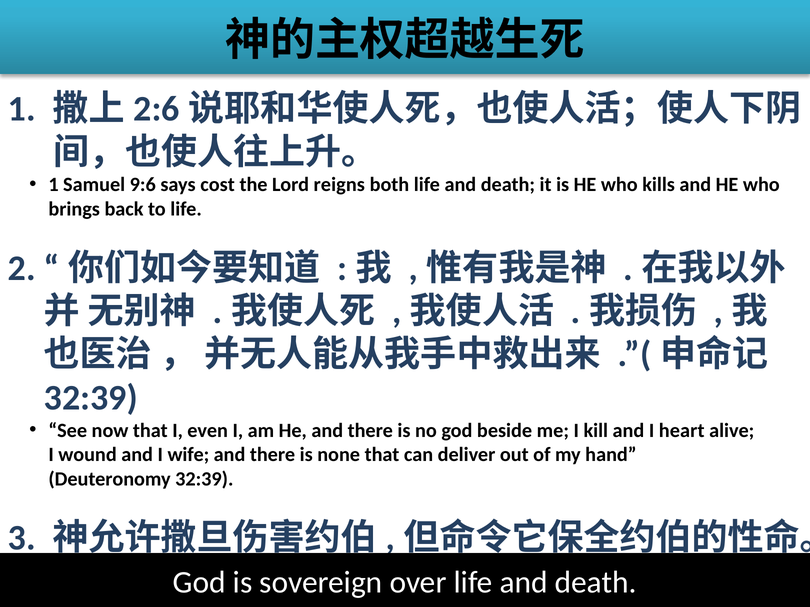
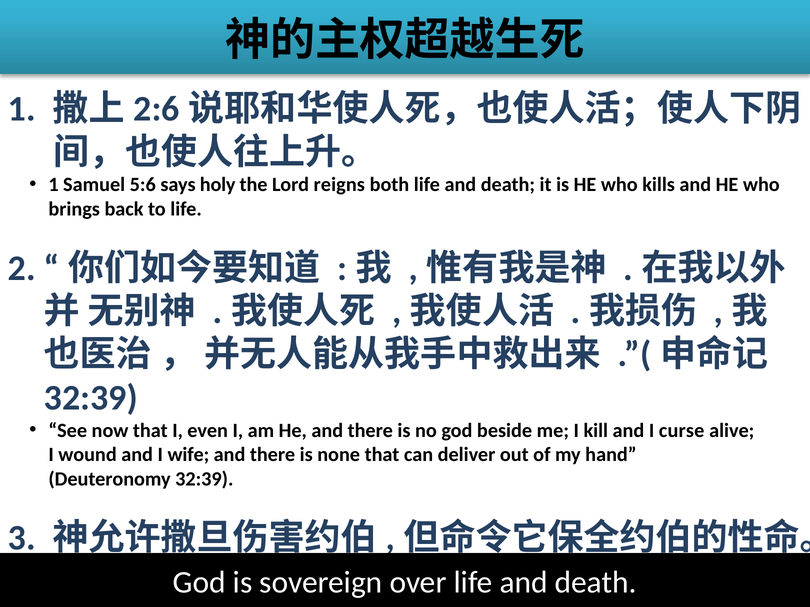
9:6: 9:6 -> 5:6 (143, 185)
cost: cost -> holy (218, 185)
heart: heart -> curse (682, 431)
